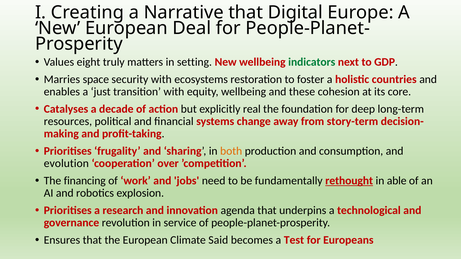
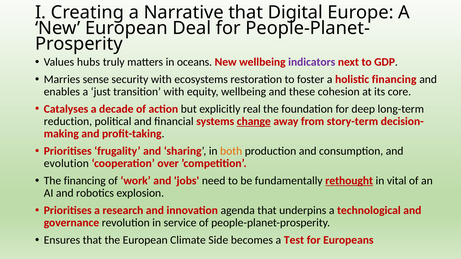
eight: eight -> hubs (88, 62)
setting: setting -> oceans (195, 62)
indicators colour: green -> purple (312, 62)
space: space -> sense (96, 79)
holistic countries: countries -> financing (394, 79)
resources: resources -> reduction (68, 122)
change underline: none -> present (254, 122)
able: able -> vital (397, 181)
Said: Said -> Side (218, 240)
